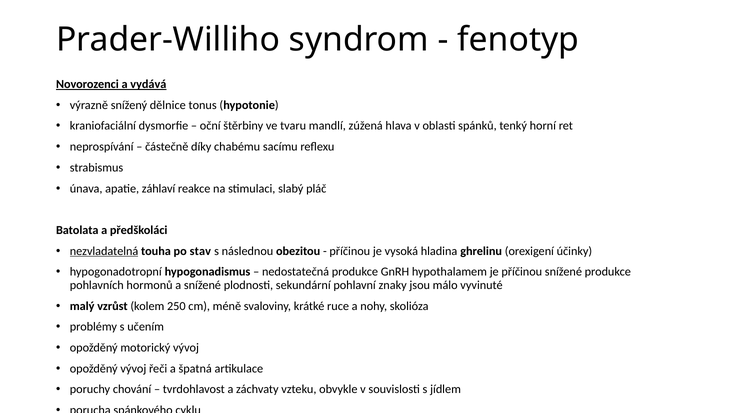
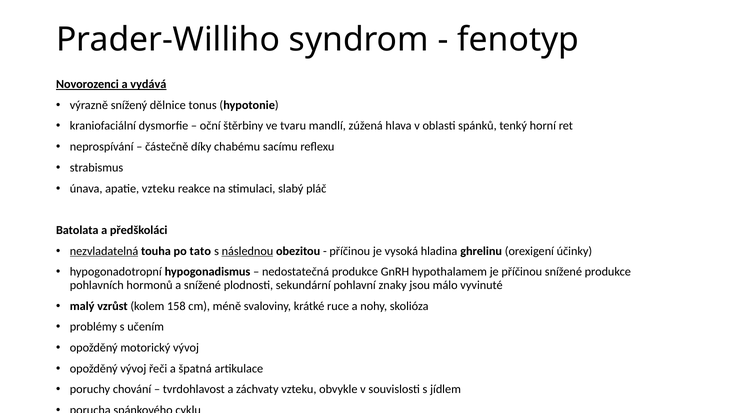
apatie záhlaví: záhlaví -> vzteku (158, 189)
stav: stav -> tato (200, 251)
následnou underline: none -> present (247, 251)
250: 250 -> 158 (176, 306)
